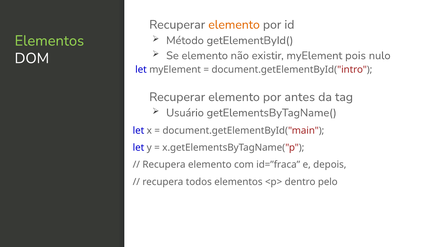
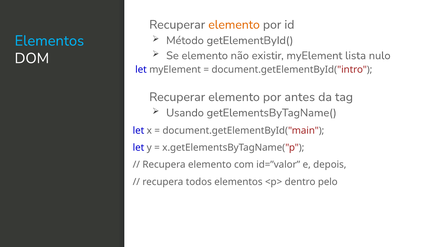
Elementos colour: light green -> light blue (49, 41)
pois: pois -> lista (356, 56)
Usuário: Usuário -> Usando (185, 113)
id=”fraca: id=”fraca -> id=”valor (278, 165)
